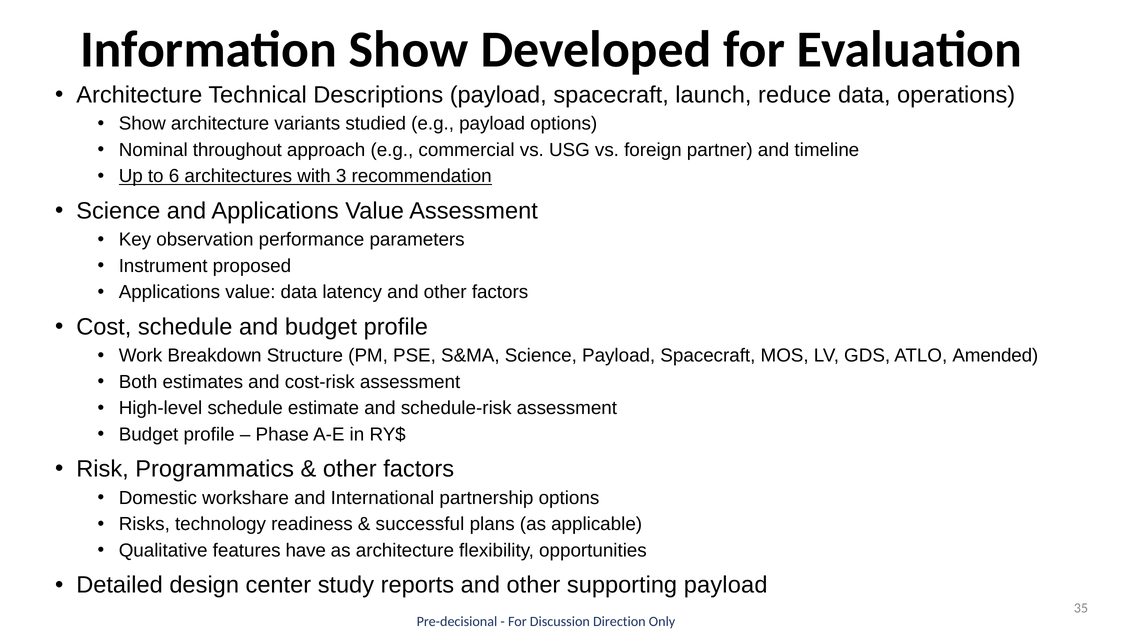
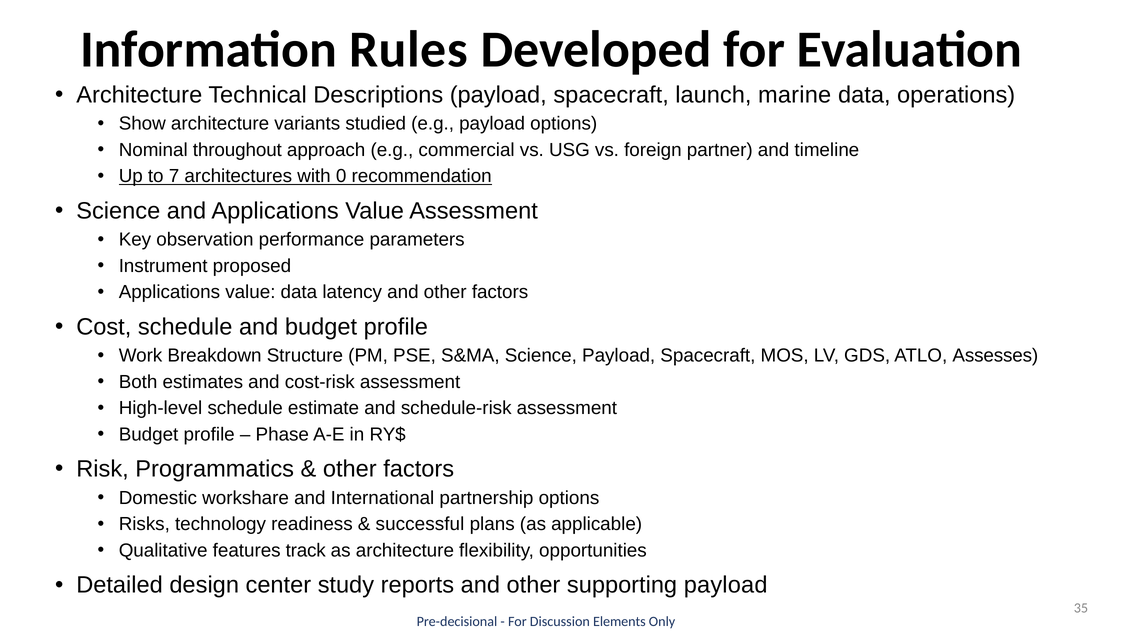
Information Show: Show -> Rules (408, 50)
reduce: reduce -> marine (795, 95)
6: 6 -> 7 (174, 176)
3: 3 -> 0 (341, 176)
Amended: Amended -> Assesses (995, 356)
have: have -> track (306, 550)
Direction: Direction -> Elements (619, 621)
